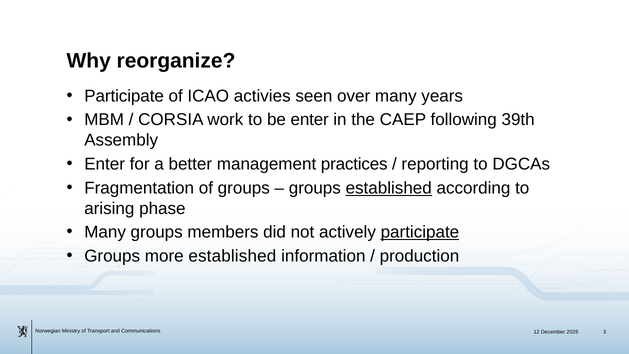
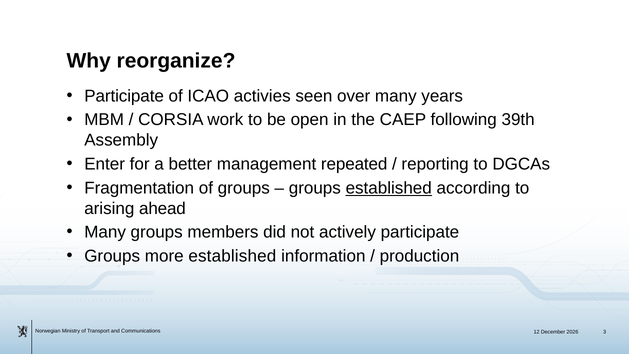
be enter: enter -> open (310, 120)
practices: practices -> repeated (354, 164)
phase: phase -> ahead (162, 208)
participate underline: present -> none (420, 232)
